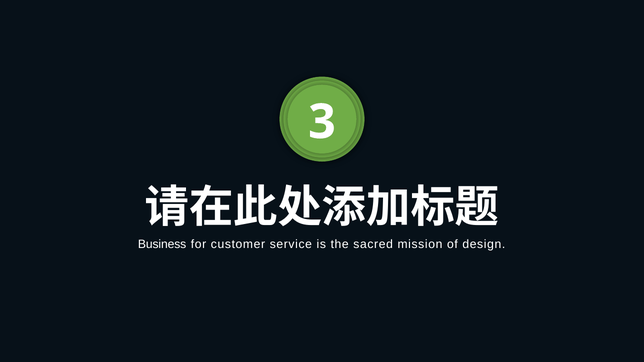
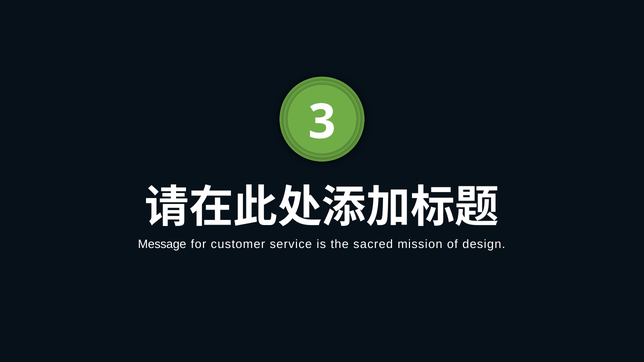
Business: Business -> Message (162, 244)
